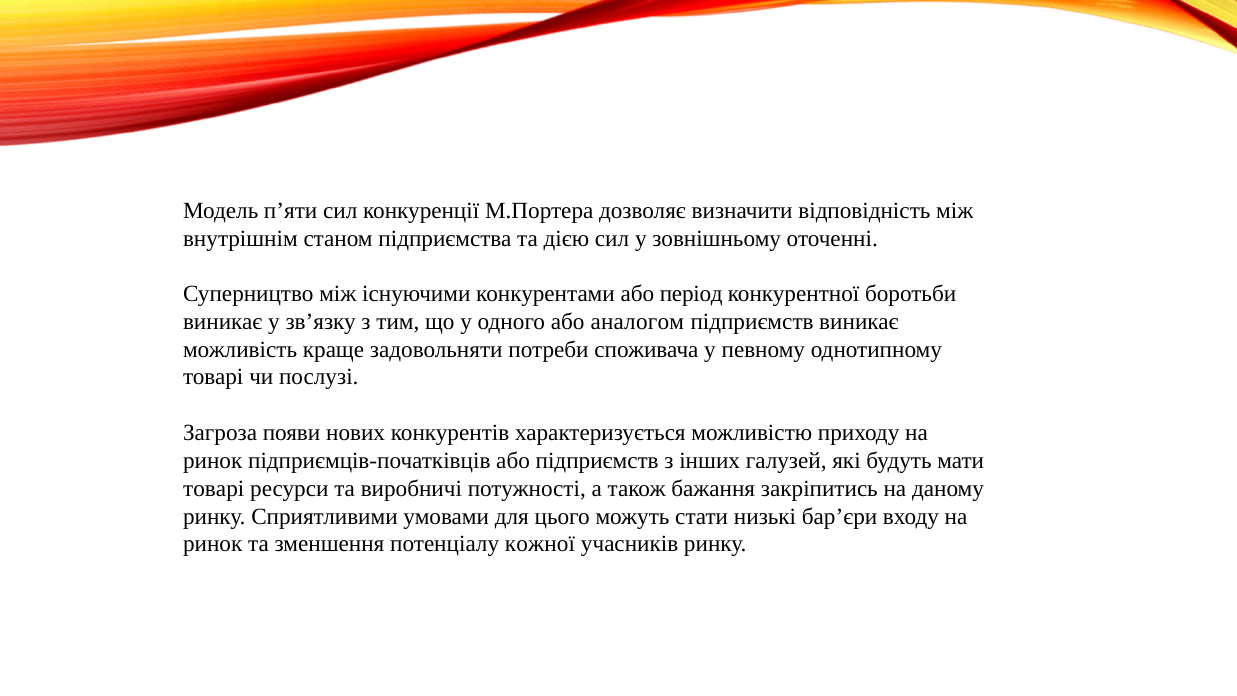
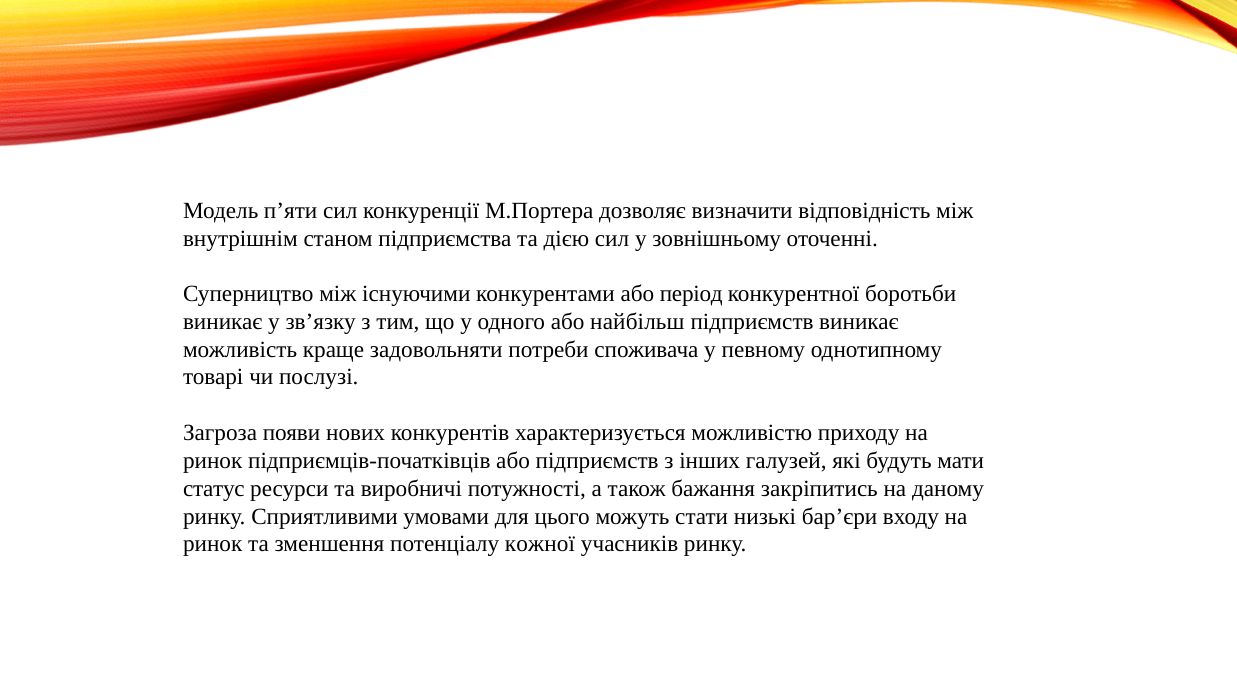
аналогом: аналогом -> найбільш (637, 321)
товарі: товарі -> статус (214, 488)
